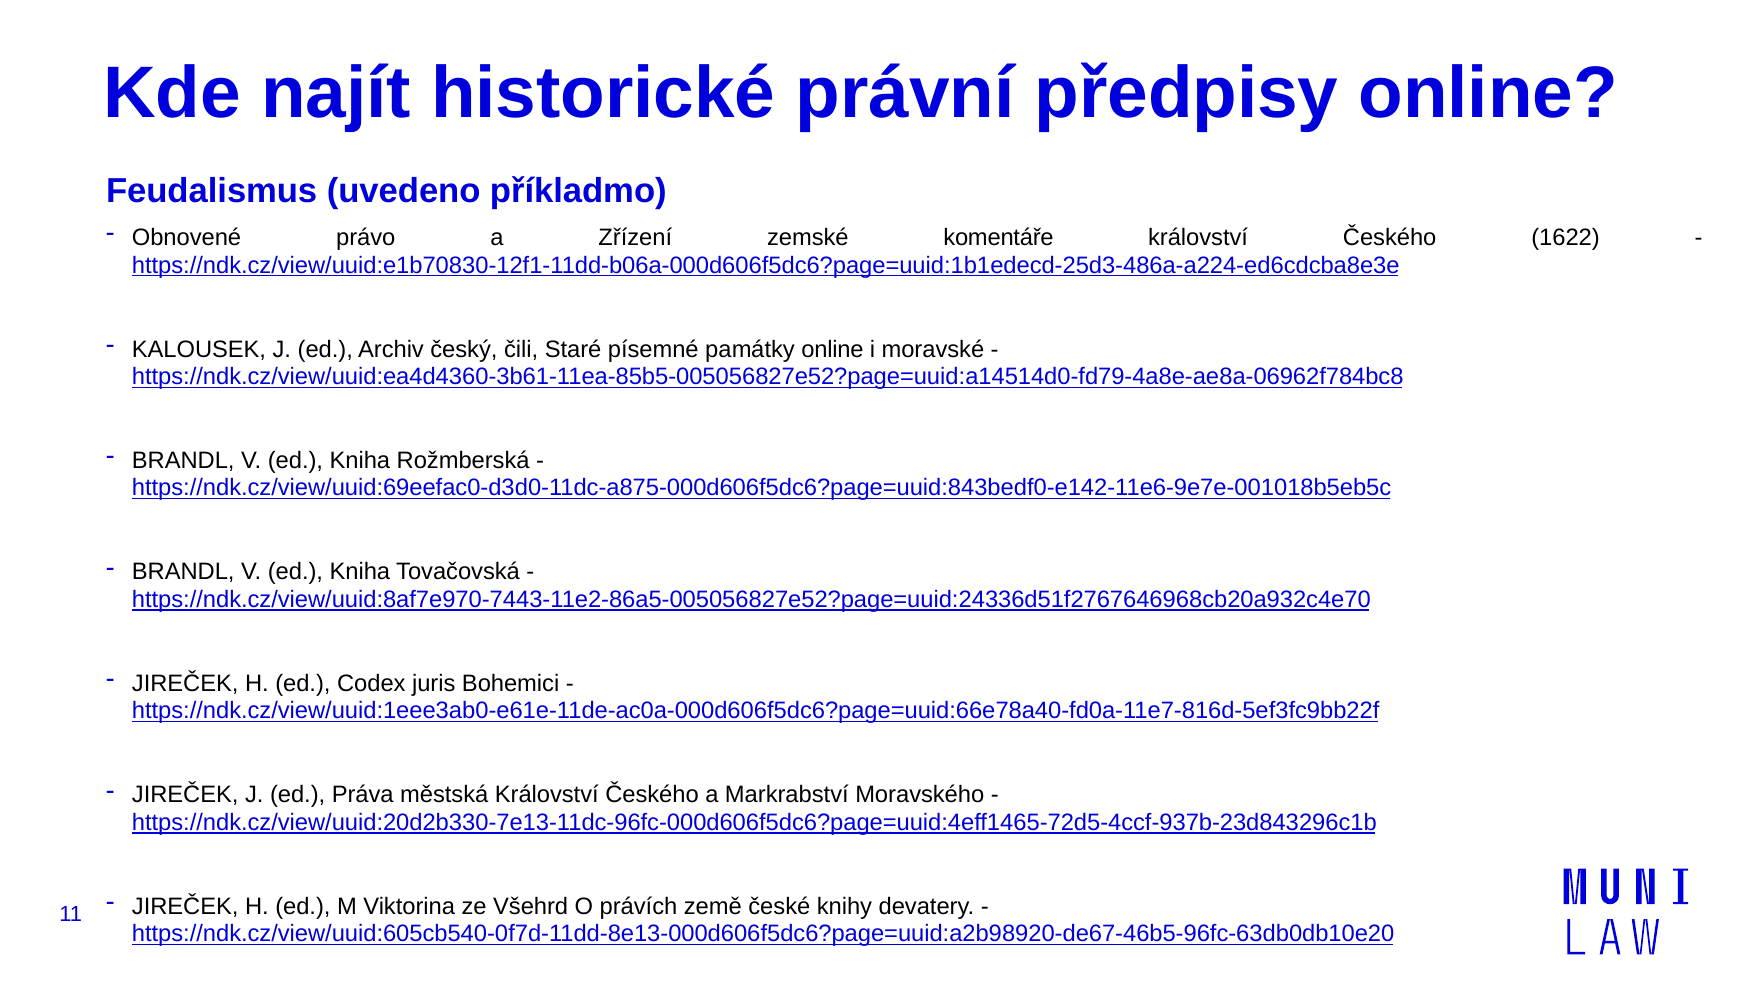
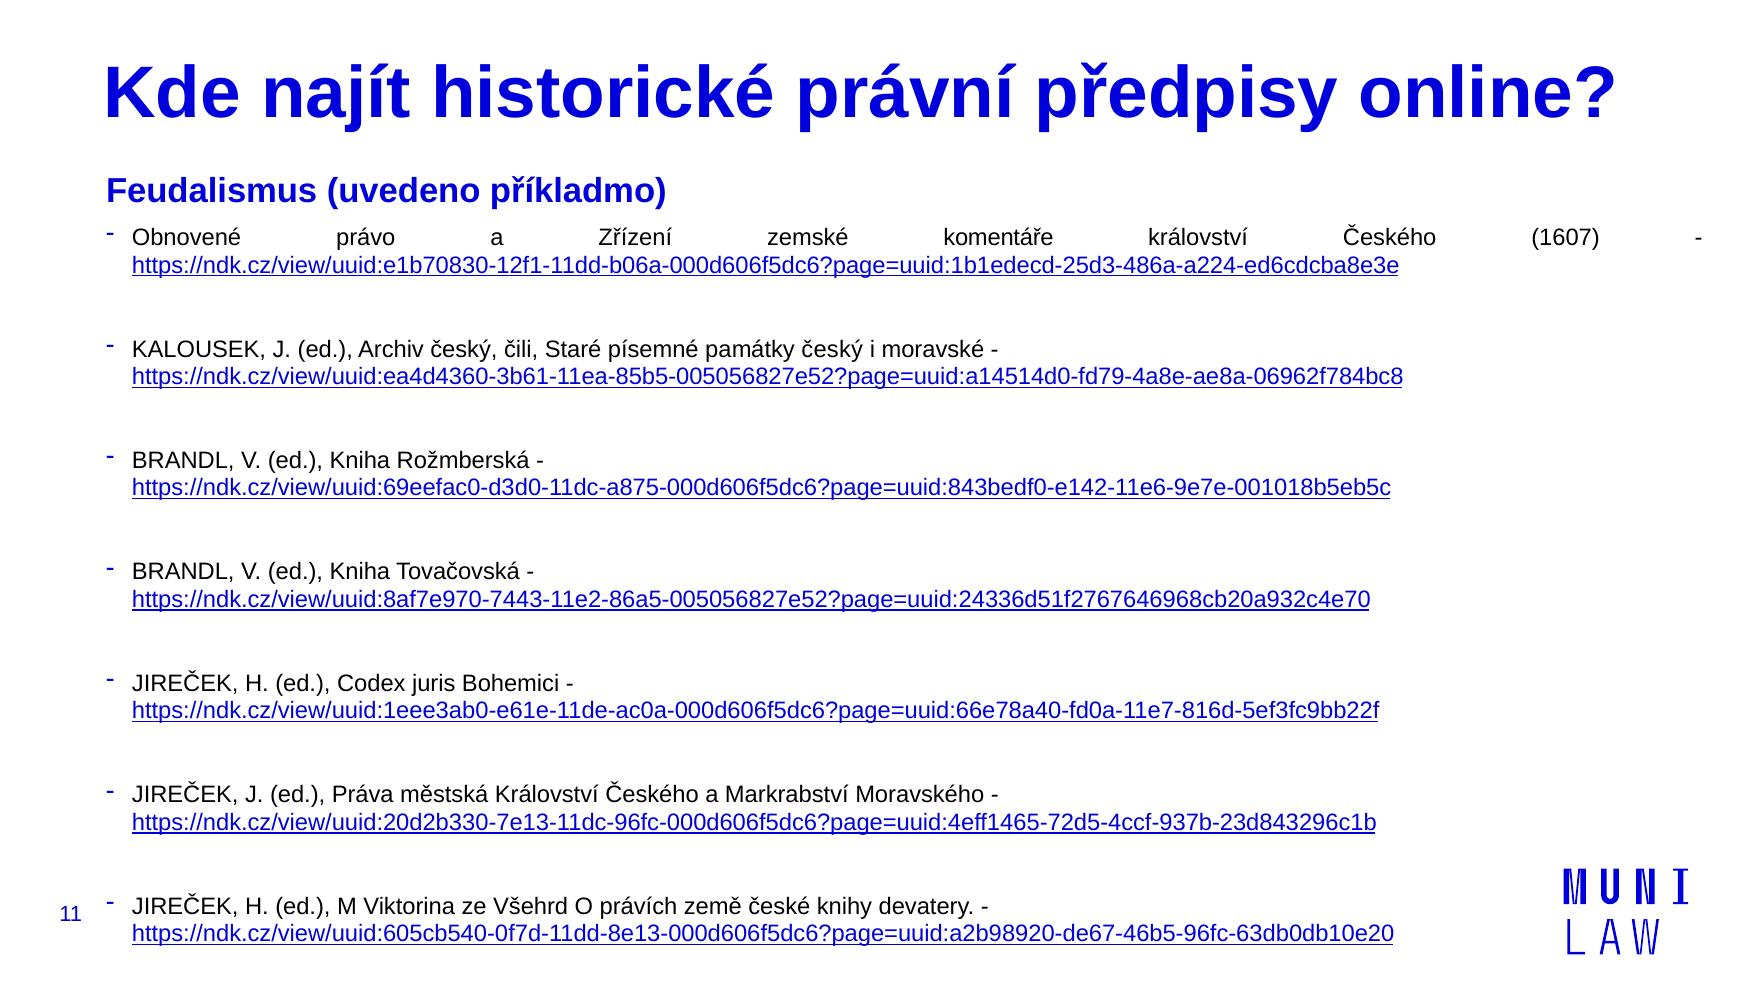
1622: 1622 -> 1607 (1566, 238)
památky online: online -> český (832, 349)
